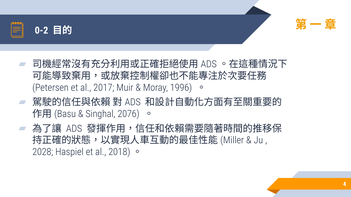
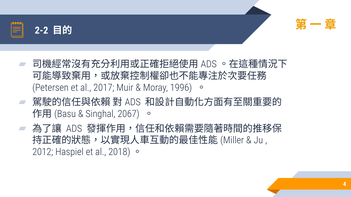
0-2: 0-2 -> 2-2 (41, 30)
2076: 2076 -> 2067 (128, 114)
2028: 2028 -> 2012 (43, 152)
